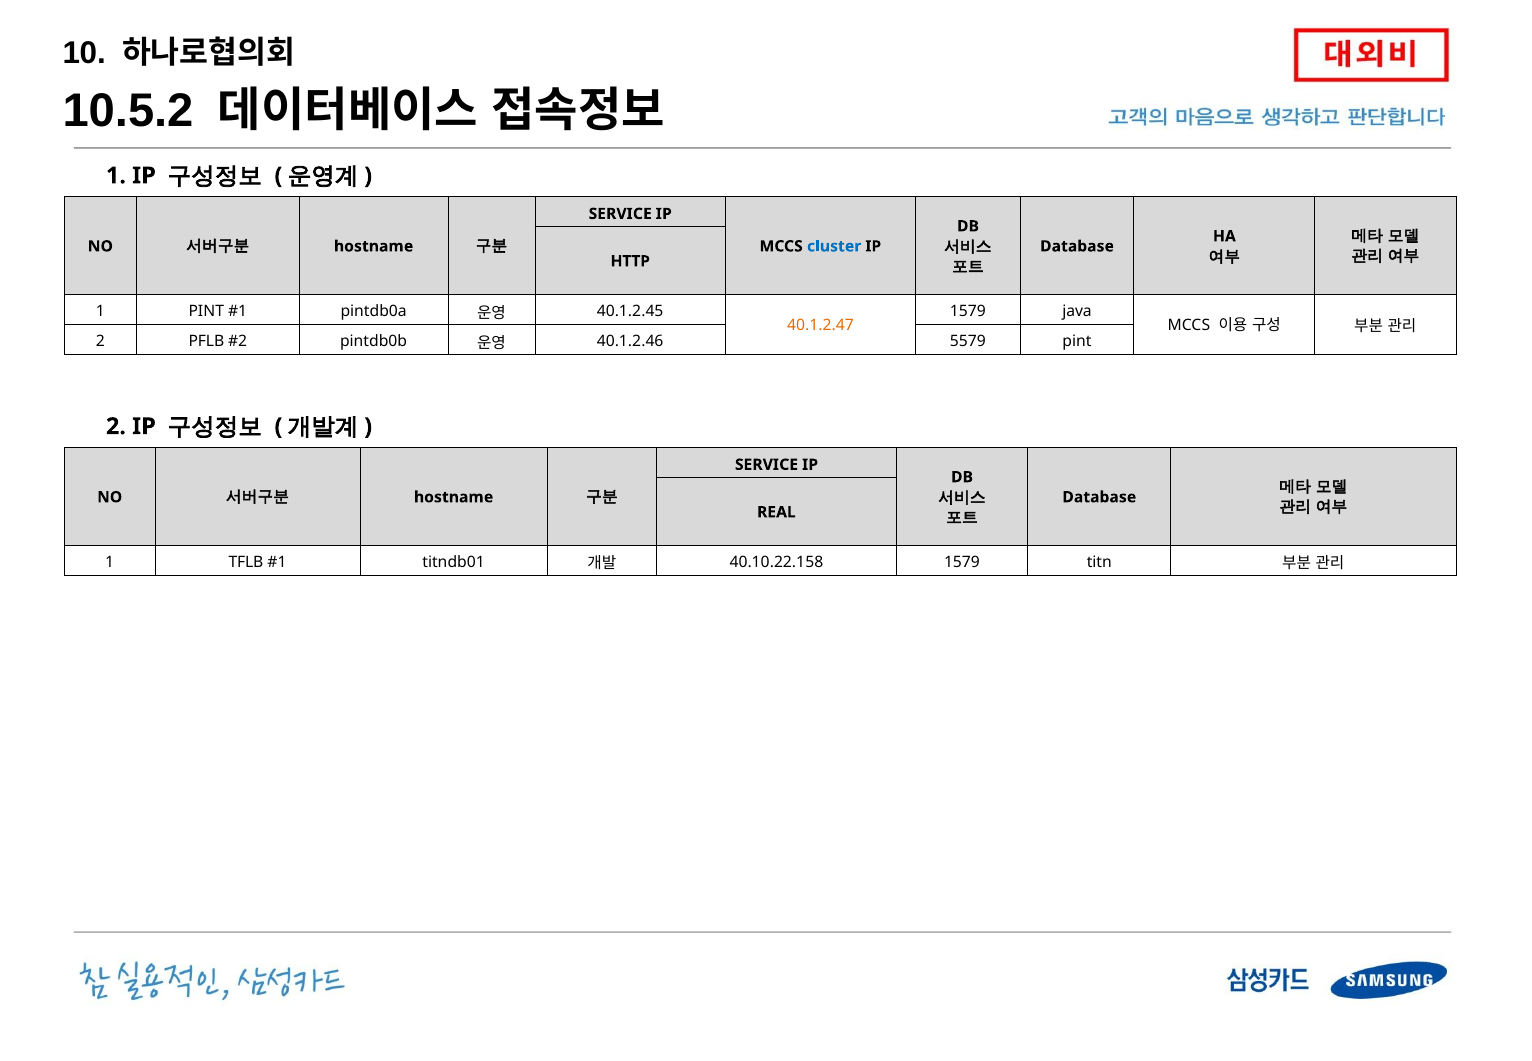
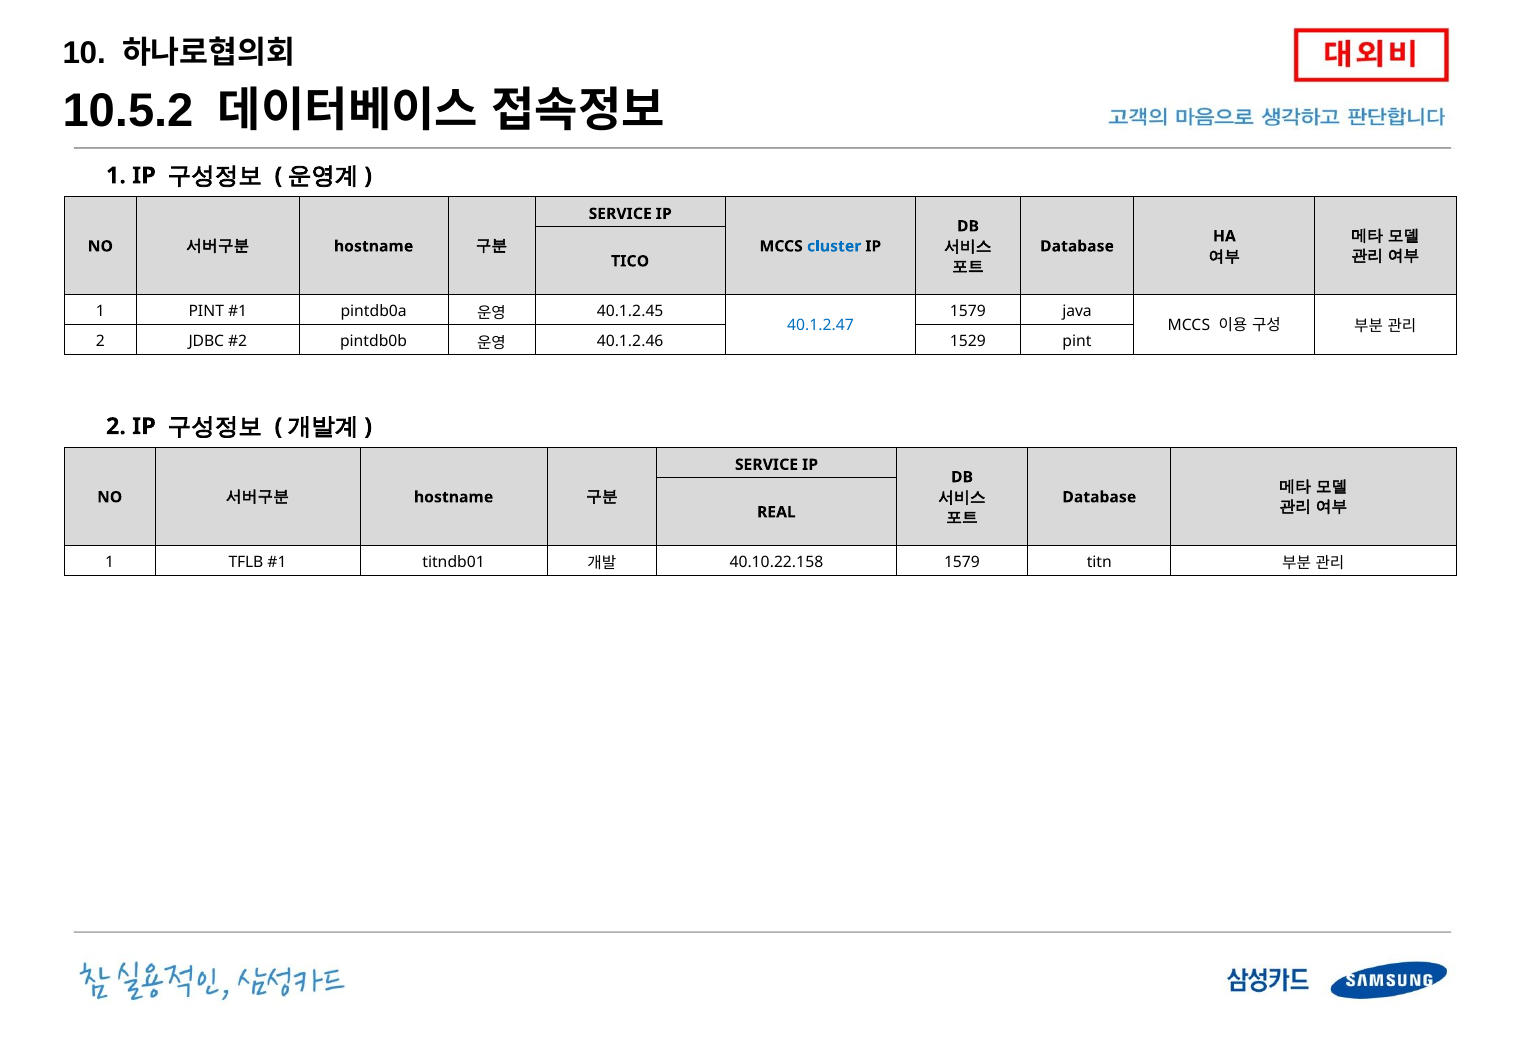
HTTP: HTTP -> TICO (630, 261)
40.1.2.47 colour: orange -> blue (820, 325)
PFLB: PFLB -> JDBC (206, 341)
5579: 5579 -> 1529 (968, 341)
